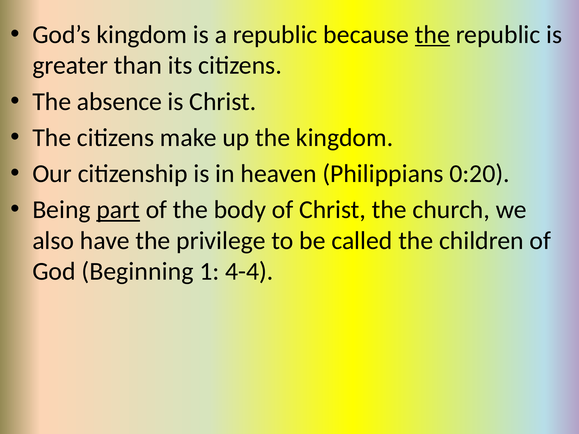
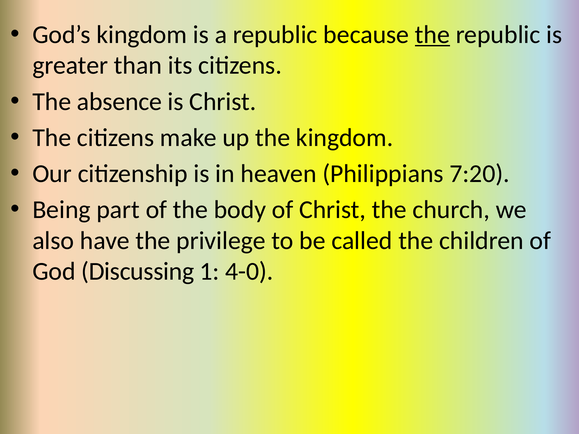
0:20: 0:20 -> 7:20 (480, 174)
part underline: present -> none (118, 210)
Beginning: Beginning -> Discussing (138, 272)
4-4: 4-4 -> 4-0 (249, 272)
